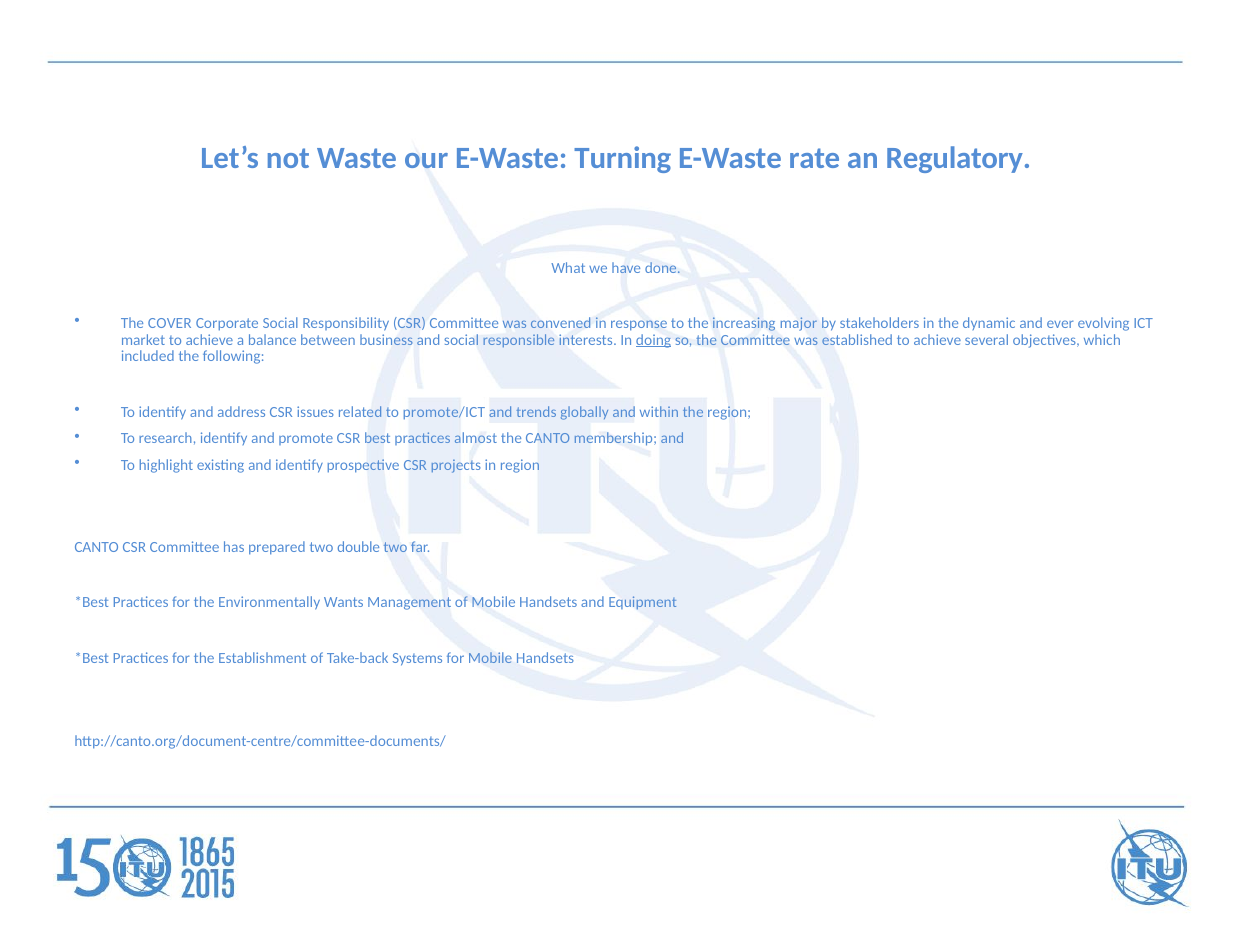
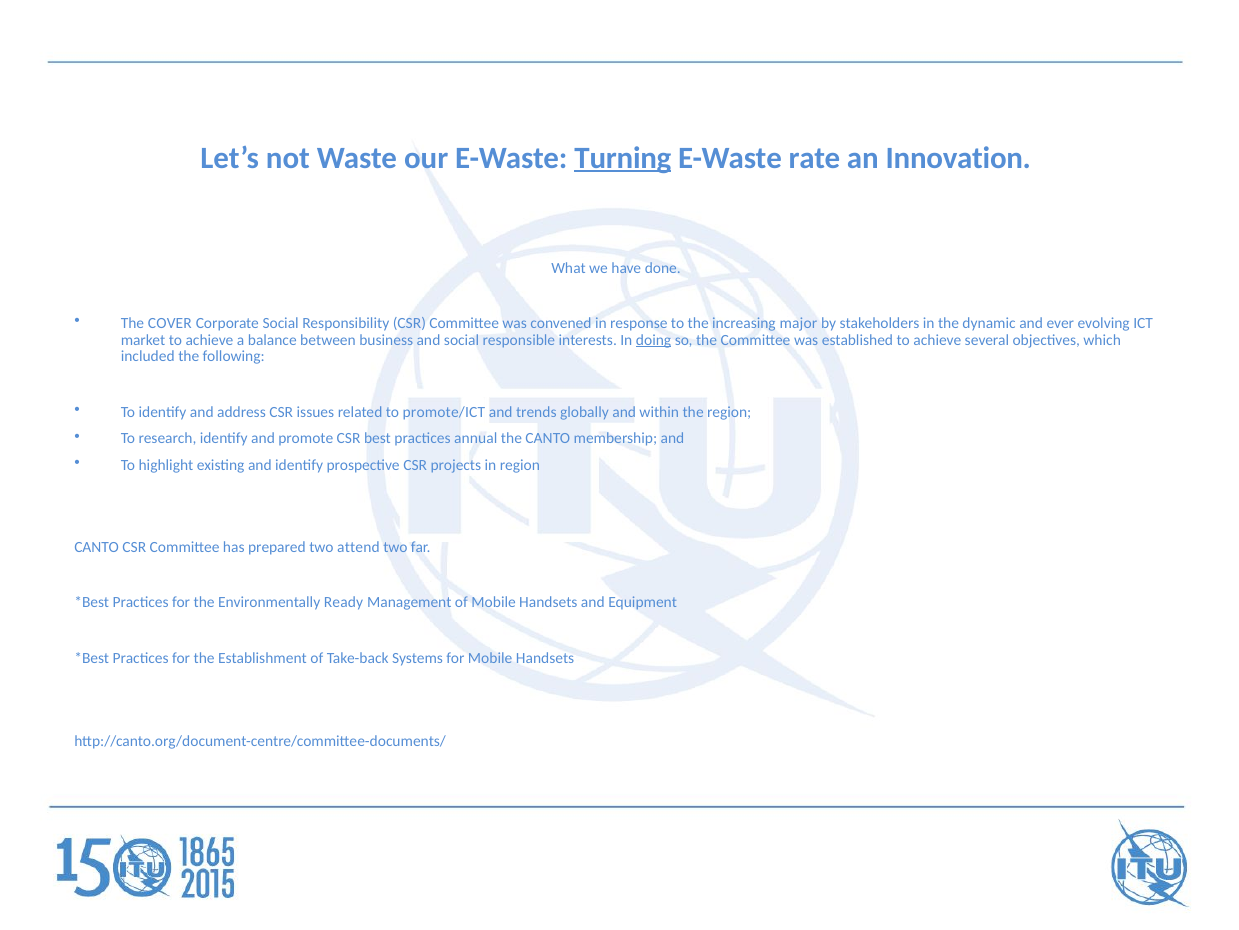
Turning underline: none -> present (623, 158)
Regulatory: Regulatory -> Innovation (958, 158)
almost: almost -> annual (476, 438)
double: double -> attend (358, 547)
Wants: Wants -> Ready (344, 602)
